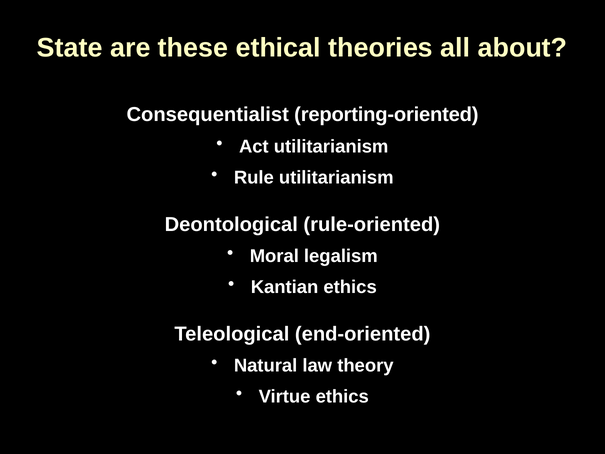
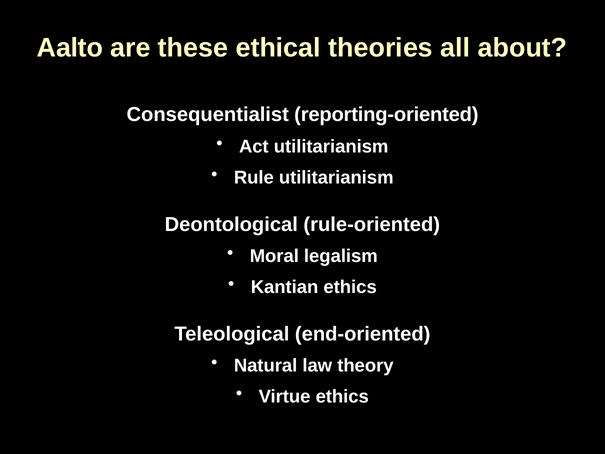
State: State -> Aalto (70, 48)
